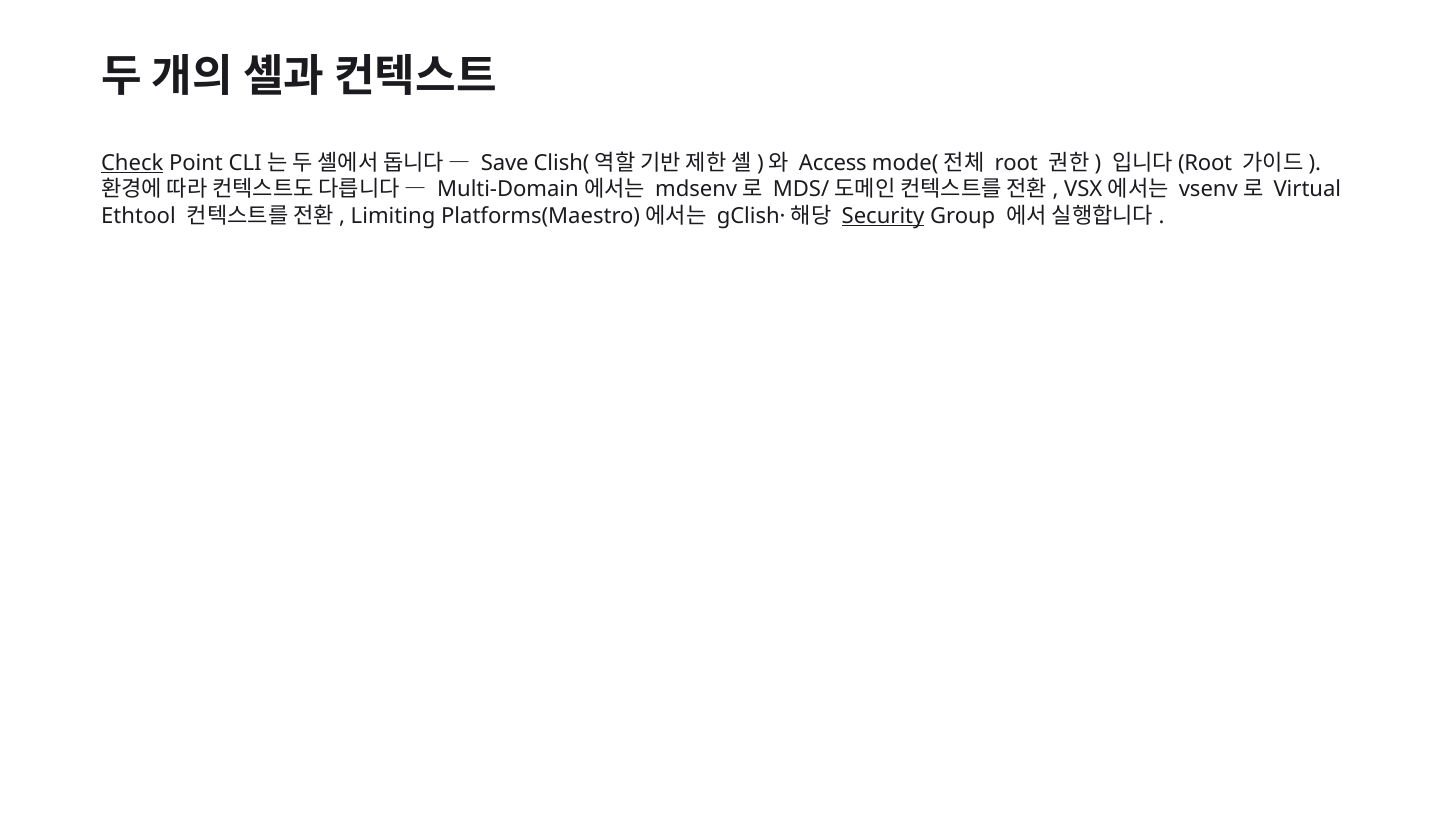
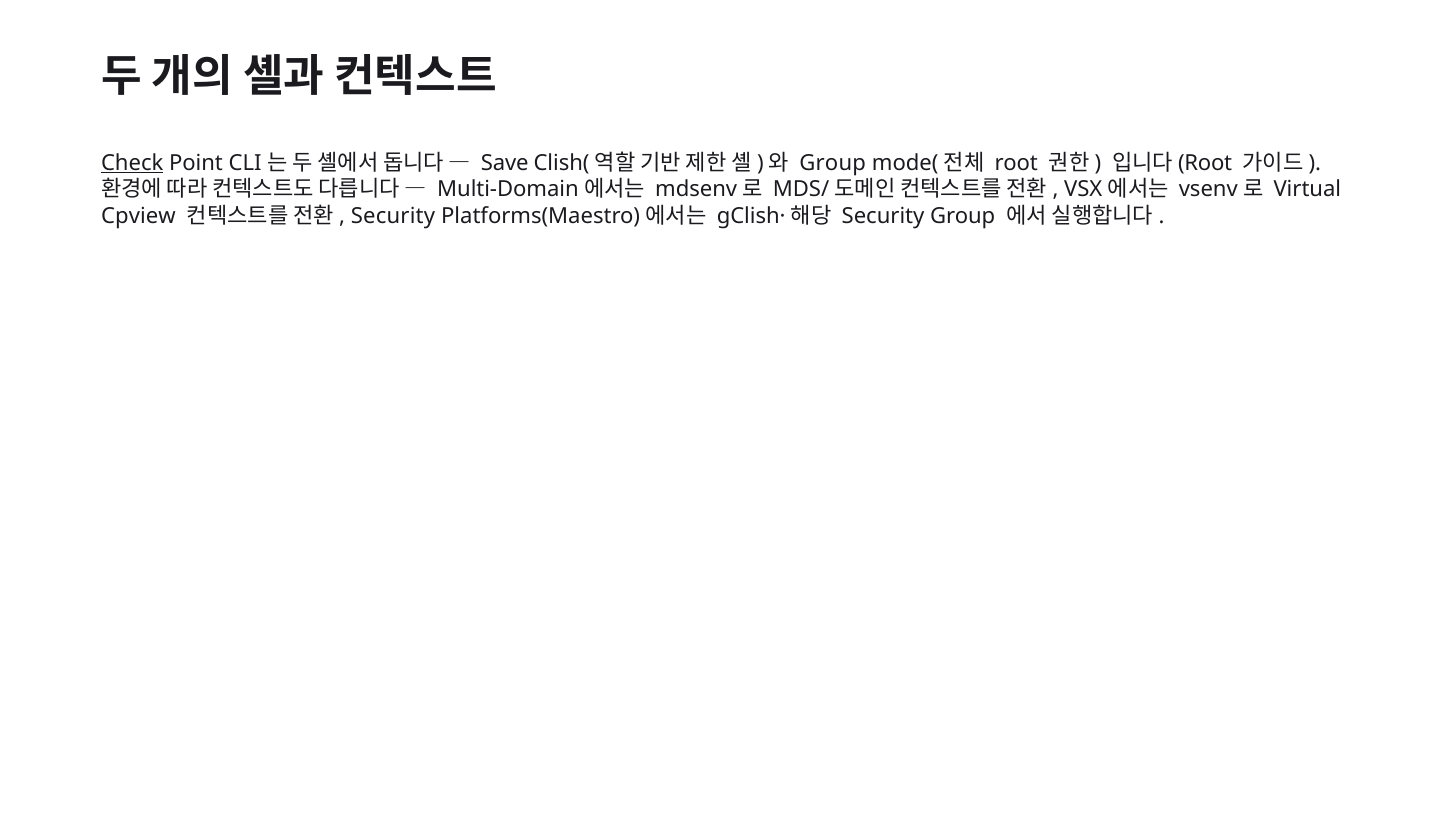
Access: Access -> Group (833, 163)
Ethtool: Ethtool -> Cpview (138, 216)
Limiting: Limiting -> Security (393, 216)
Security underline: present -> none (883, 216)
